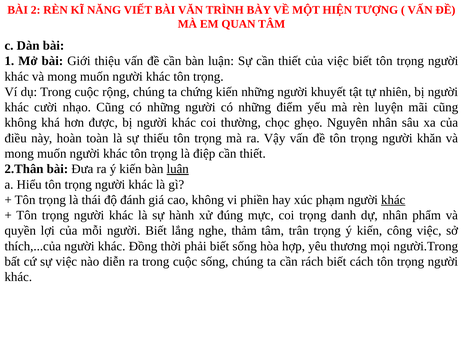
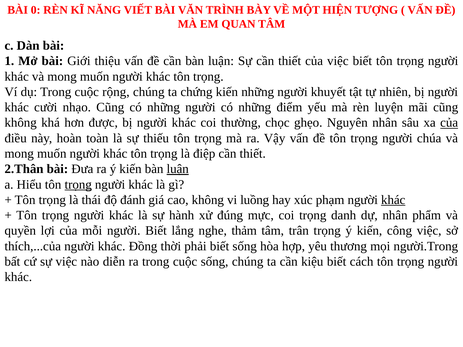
2: 2 -> 0 (36, 10)
của underline: none -> present (449, 123)
khăn: khăn -> chúa (429, 138)
trọng underline: none -> present (78, 185)
phiền: phiền -> luồng (255, 200)
rách: rách -> kiệu (312, 262)
